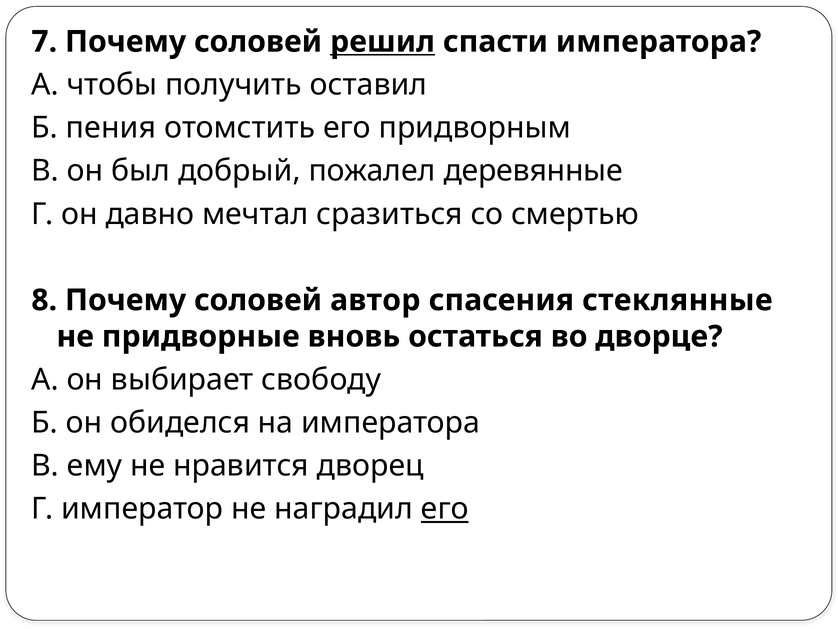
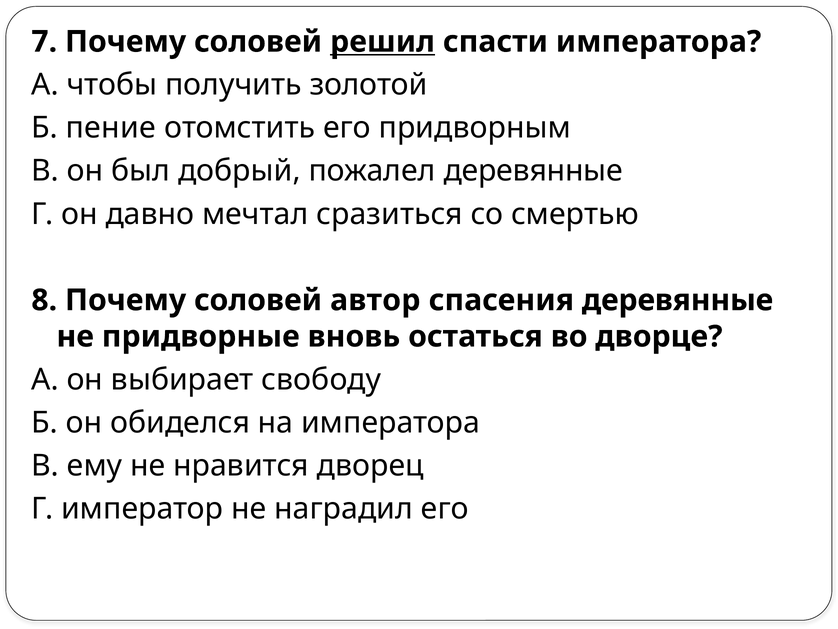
оставил: оставил -> золотой (369, 85)
пения: пения -> пение (111, 128)
спасения стеклянные: стеклянные -> деревянные (678, 300)
его underline: present -> none (445, 509)
